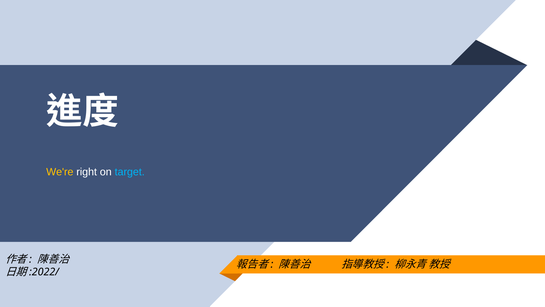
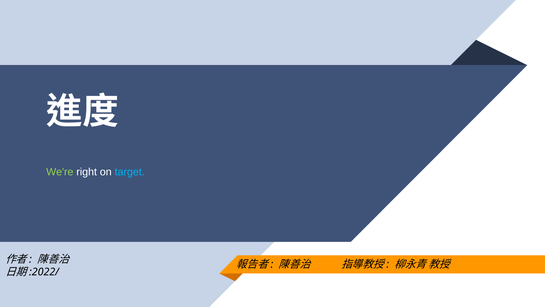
We're colour: yellow -> light green (60, 172)
